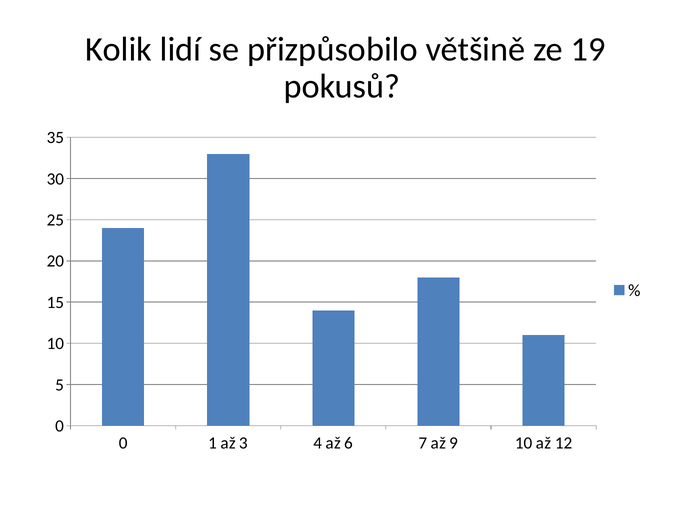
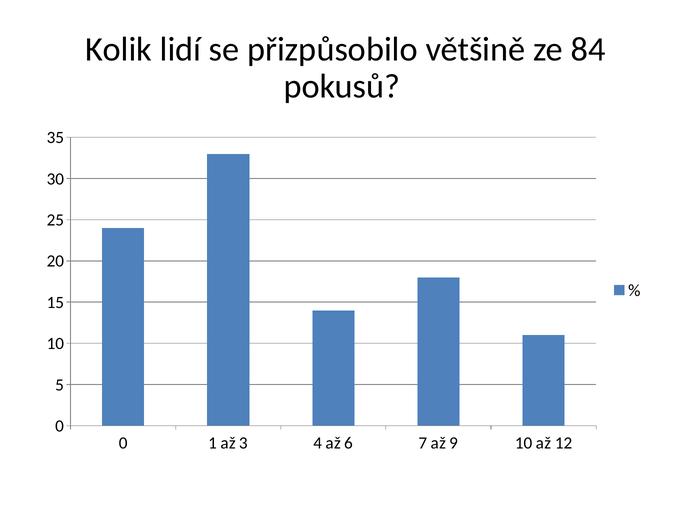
19: 19 -> 84 (588, 49)
